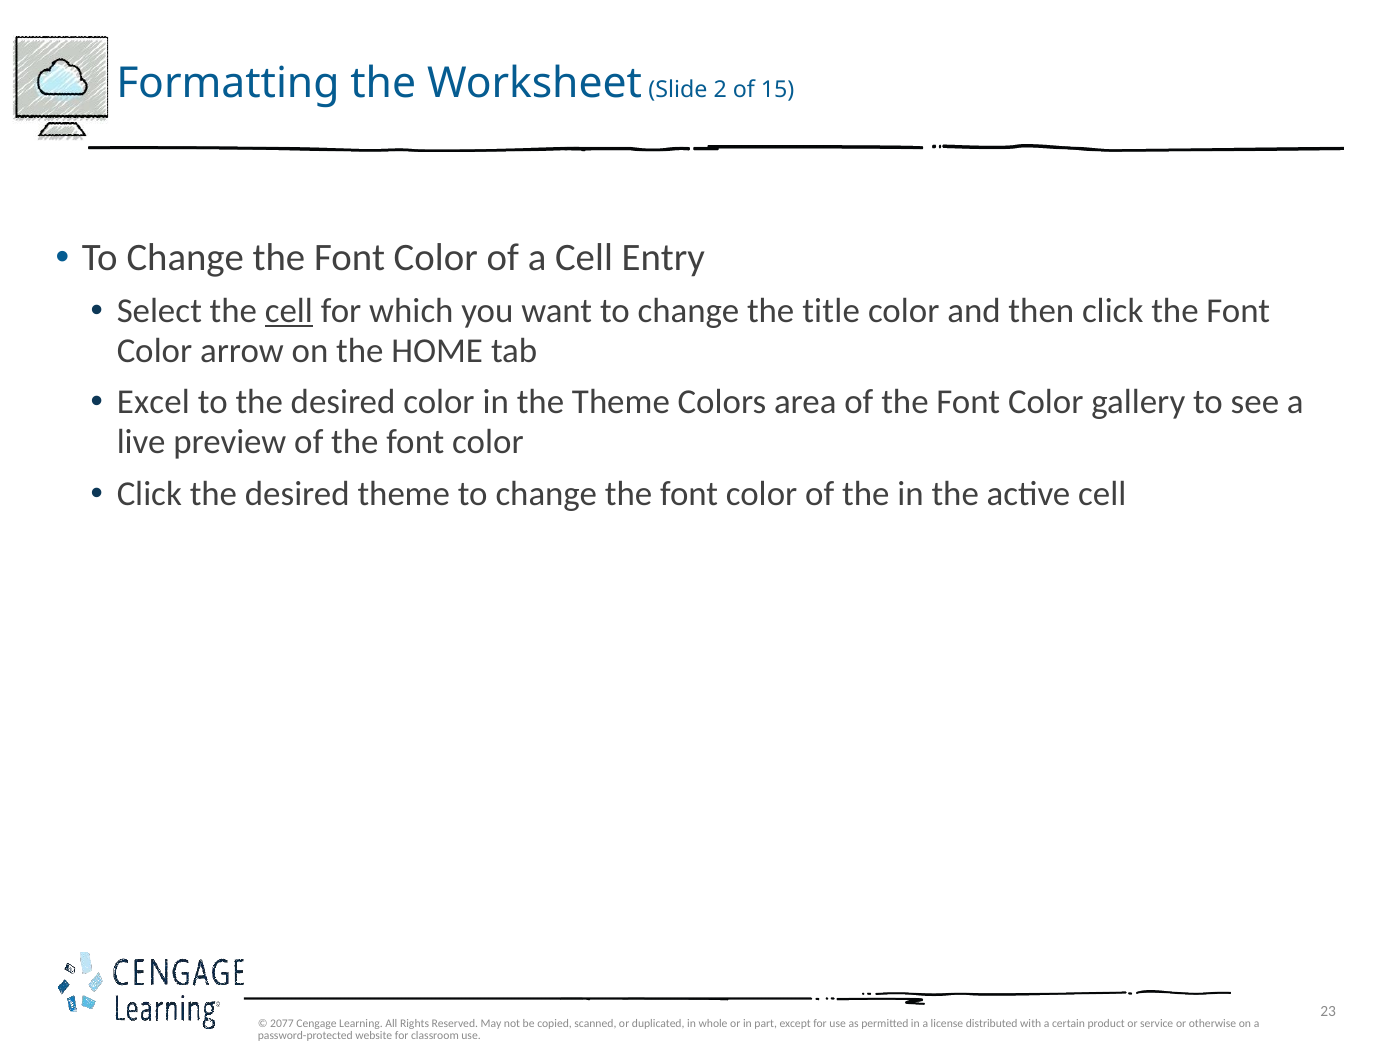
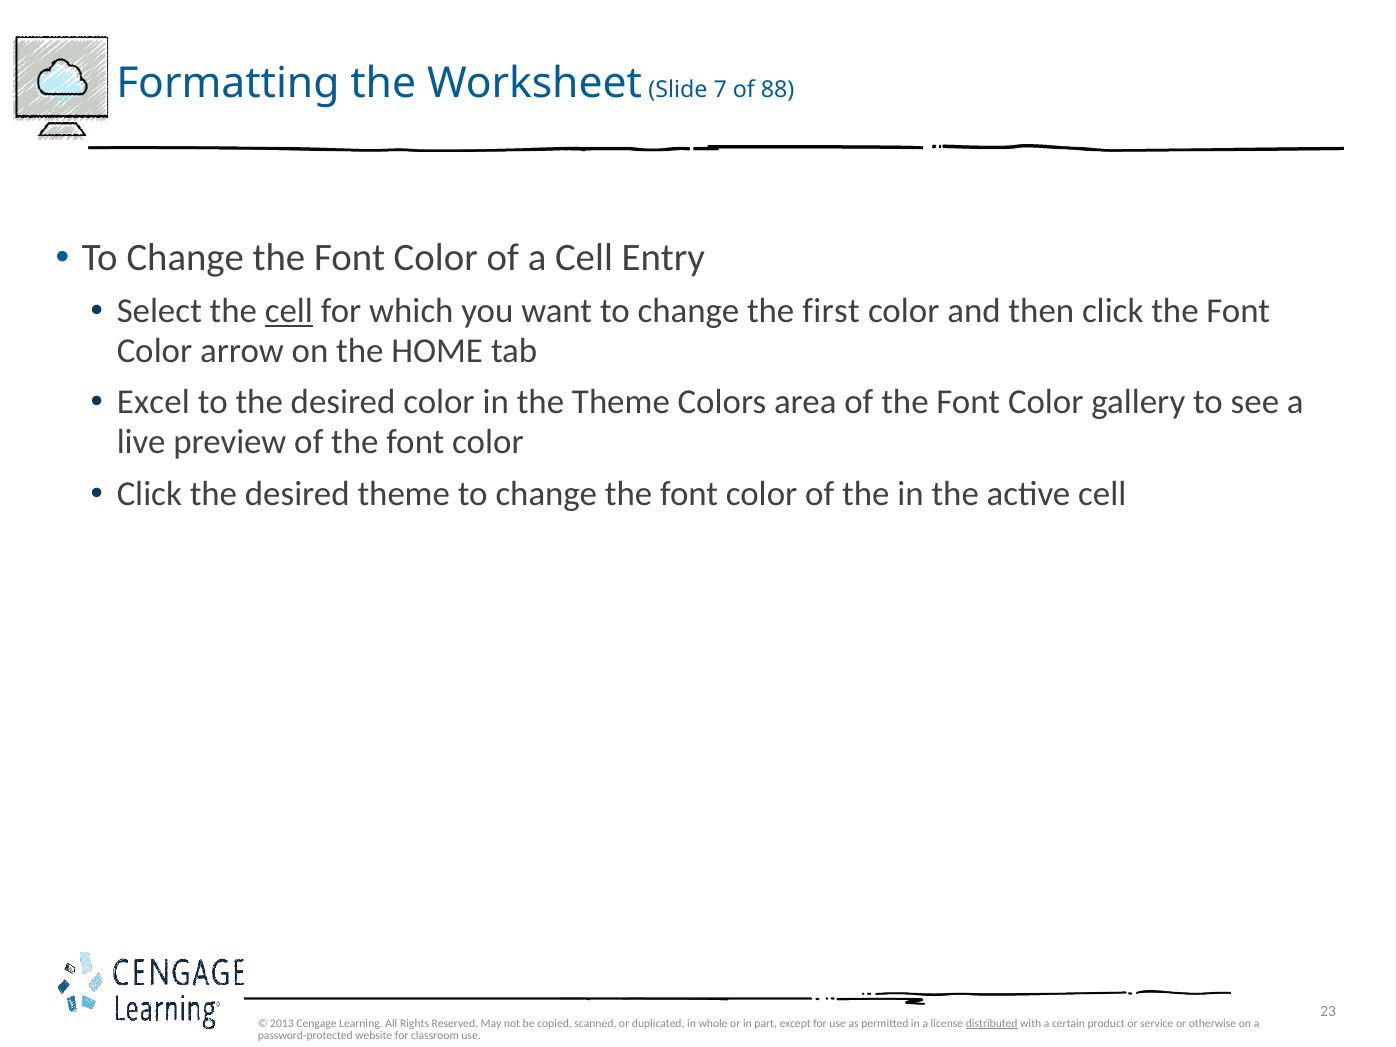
2: 2 -> 7 (720, 90)
15: 15 -> 88 (778, 90)
title: title -> first (831, 311)
2077: 2077 -> 2013 (282, 1024)
distributed underline: none -> present (992, 1024)
